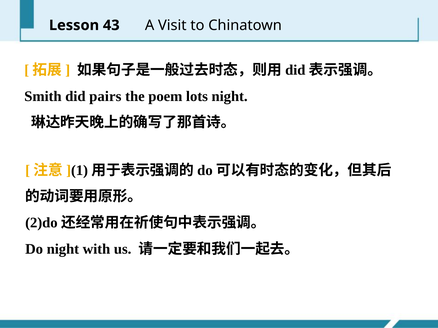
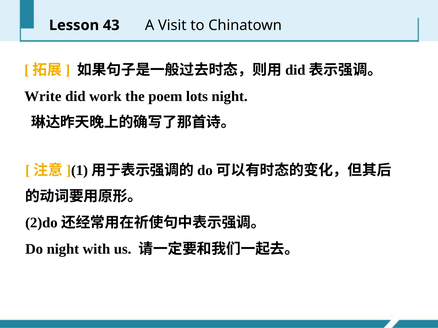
Smith: Smith -> Write (43, 96)
pairs: pairs -> work (105, 96)
